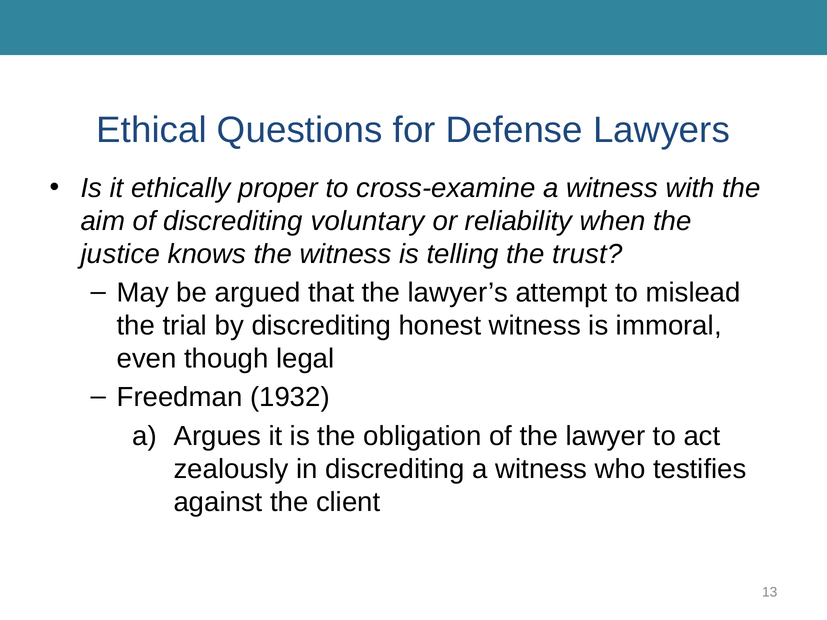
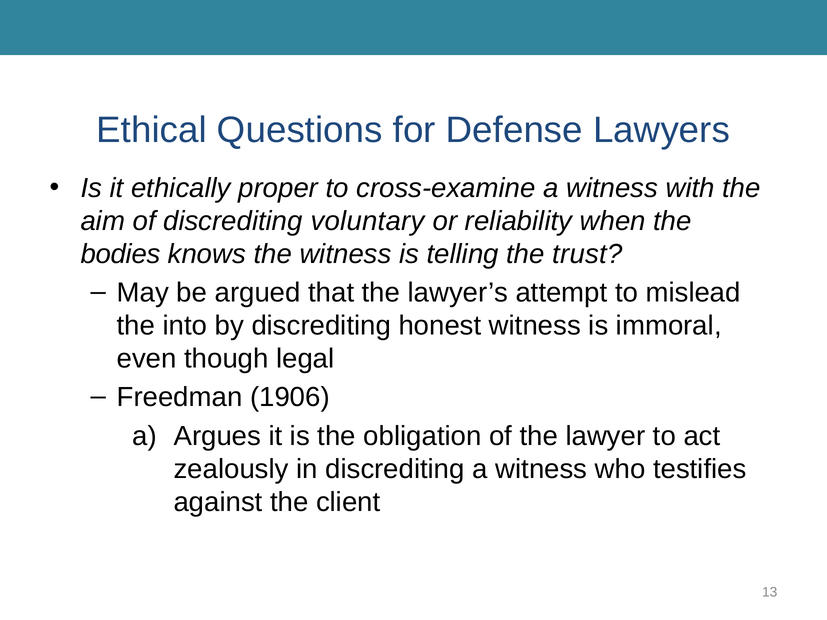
justice: justice -> bodies (121, 254)
trial: trial -> into (185, 326)
1932: 1932 -> 1906 (290, 397)
